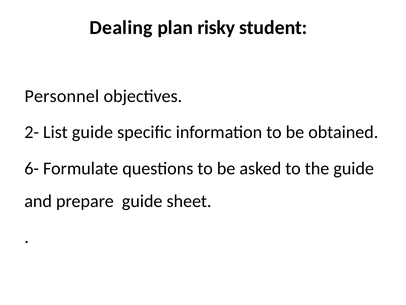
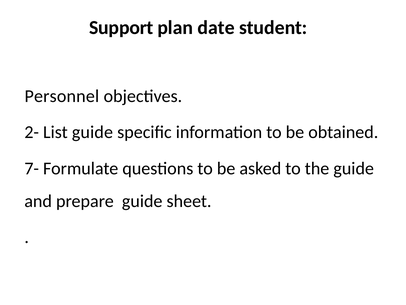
Dealing: Dealing -> Support (121, 27)
risky: risky -> date (216, 27)
6-: 6- -> 7- (32, 168)
